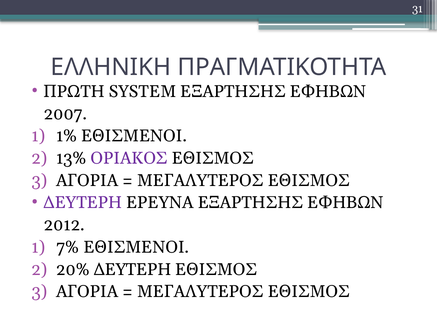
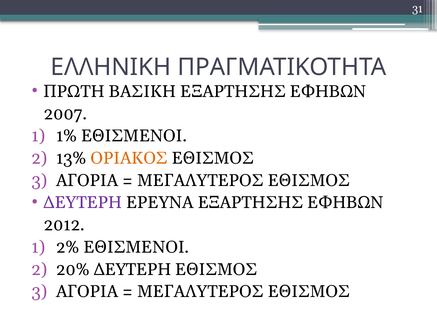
SYSTEM: SYSTEM -> ΒΑΣΙΚΗ (142, 91)
ΟΡΙΑΚΟΣ colour: purple -> orange (129, 158)
7%: 7% -> 2% (68, 247)
